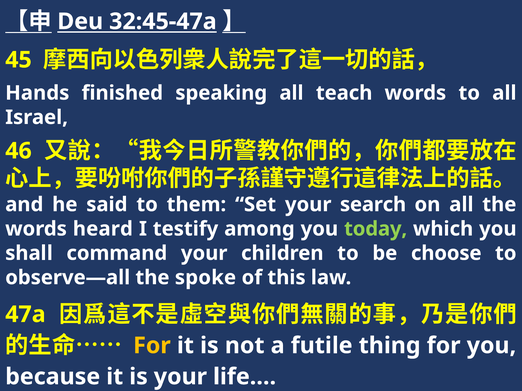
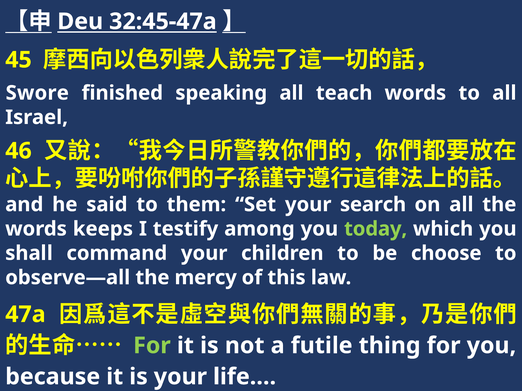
Hands: Hands -> Swore (37, 93)
heard: heard -> keeps (103, 229)
spoke: spoke -> mercy (206, 278)
For colour: yellow -> light green (152, 346)
